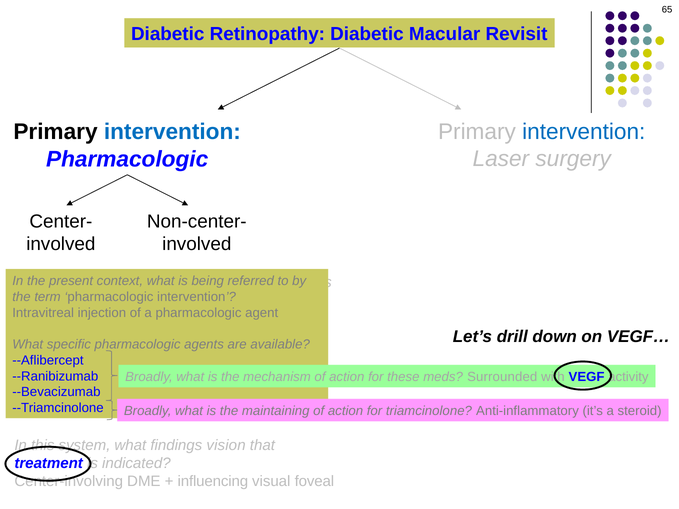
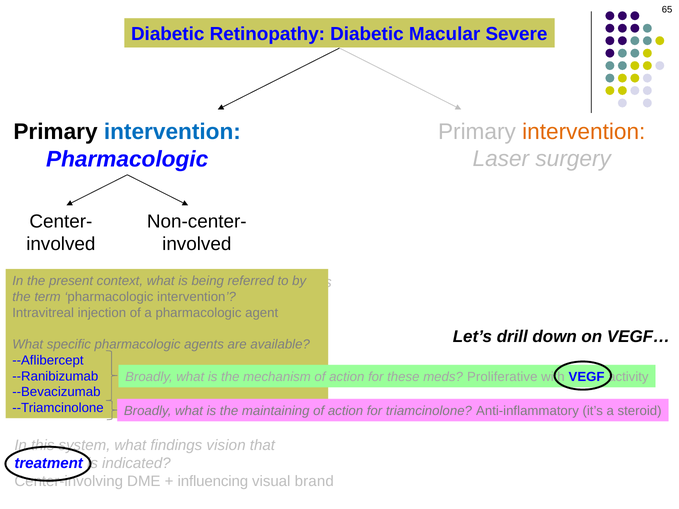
Revisit: Revisit -> Severe (516, 34)
intervention colour: blue -> orange (584, 132)
Surrounded: Surrounded -> Proliferative (502, 377)
visual foveal: foveal -> brand (314, 482)
